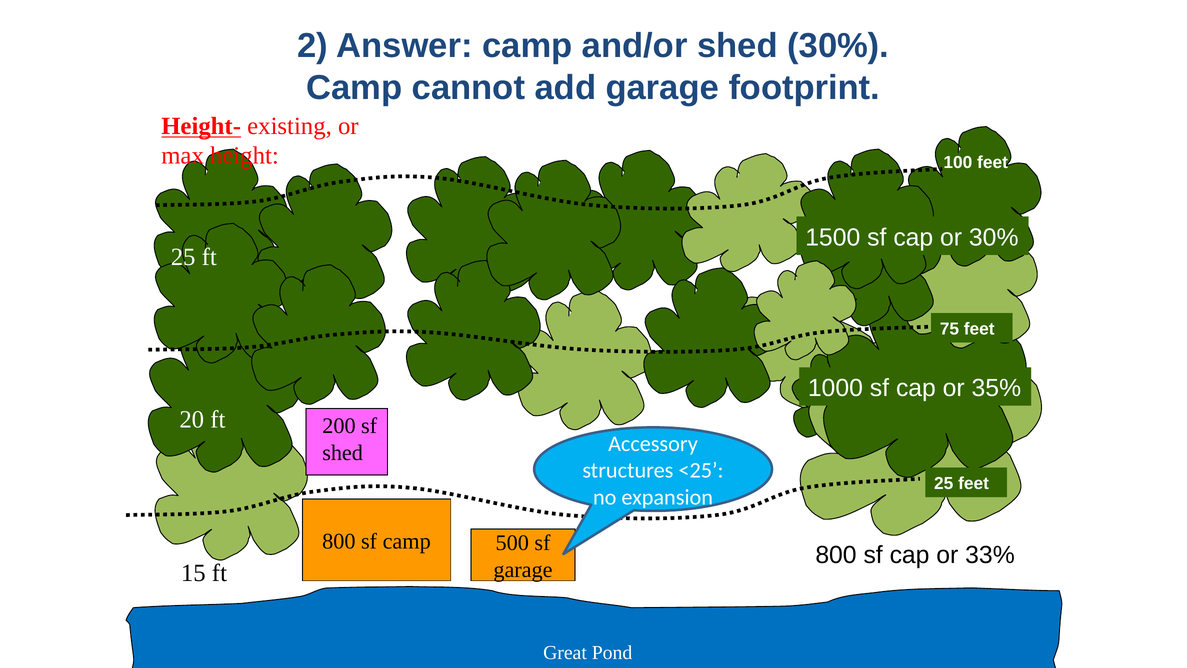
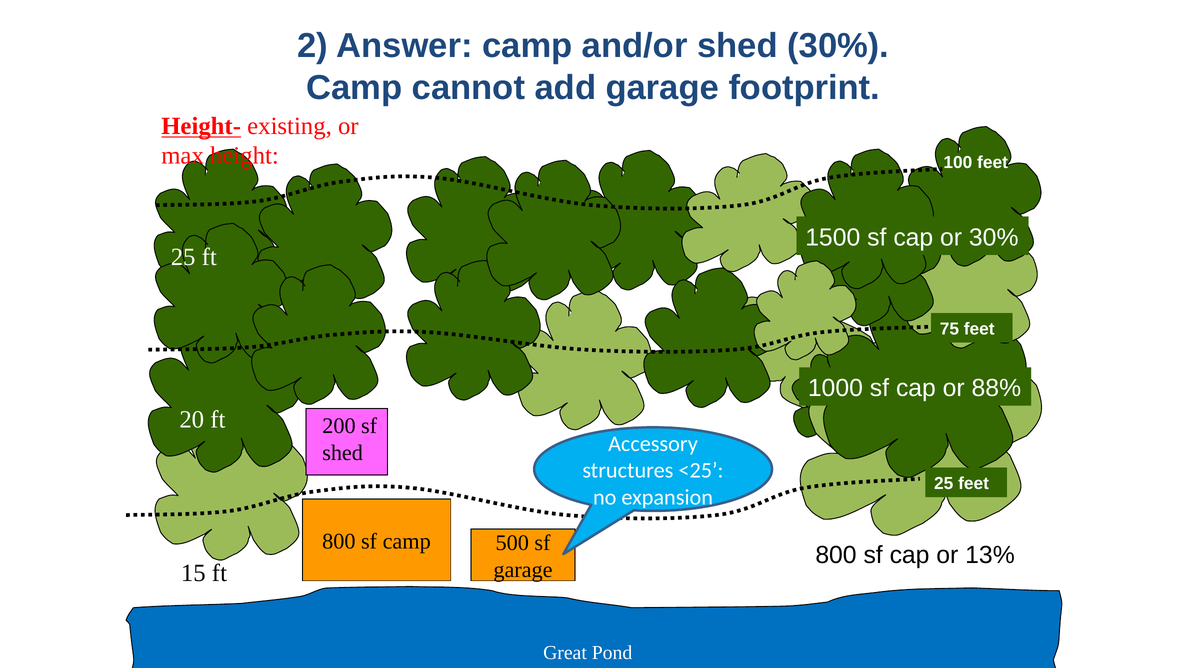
35%: 35% -> 88% (996, 388)
33%: 33% -> 13% (990, 555)
